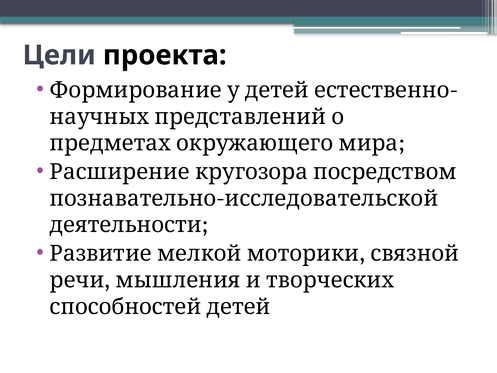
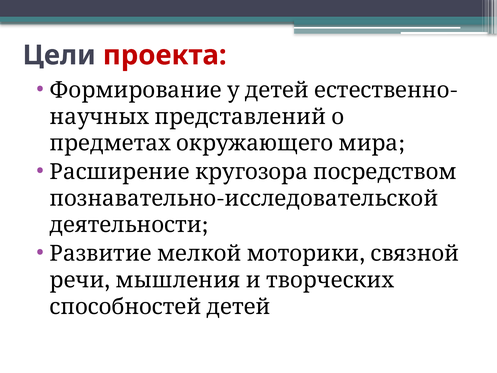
проекта colour: black -> red (165, 55)
